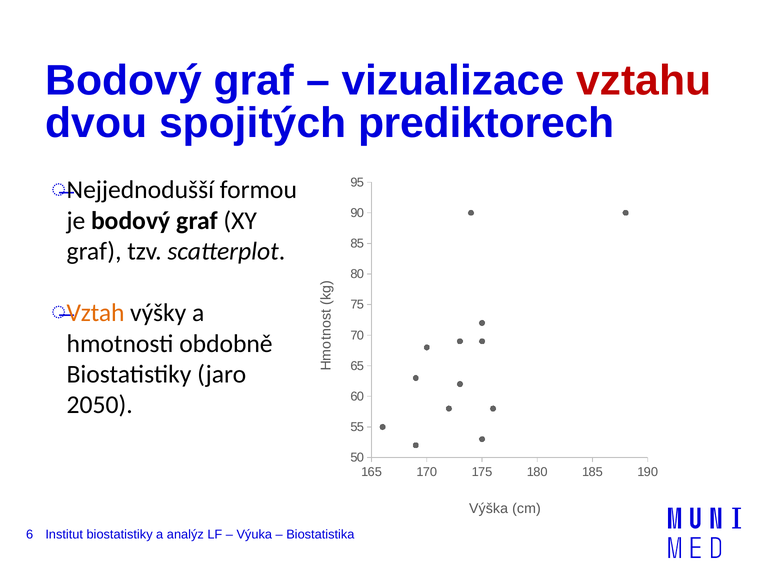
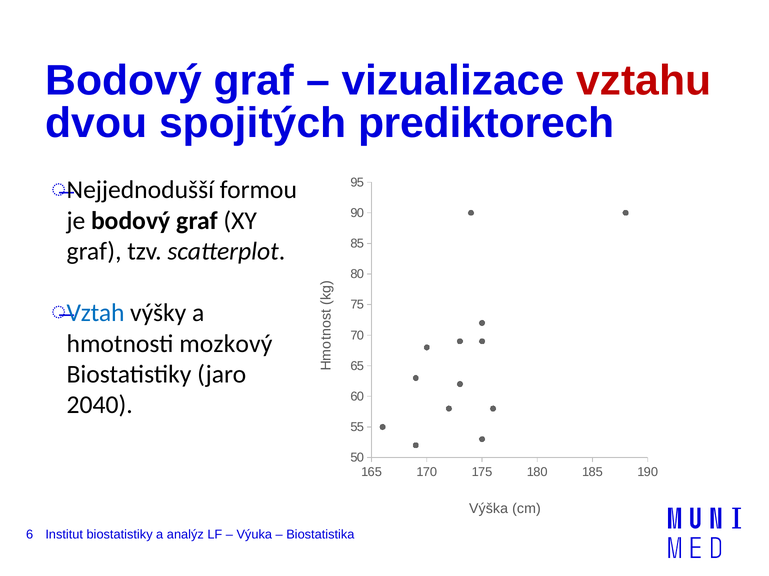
Vztah colour: orange -> blue (96, 313)
obdobně: obdobně -> mozkový (226, 344)
2050: 2050 -> 2040 (100, 405)
